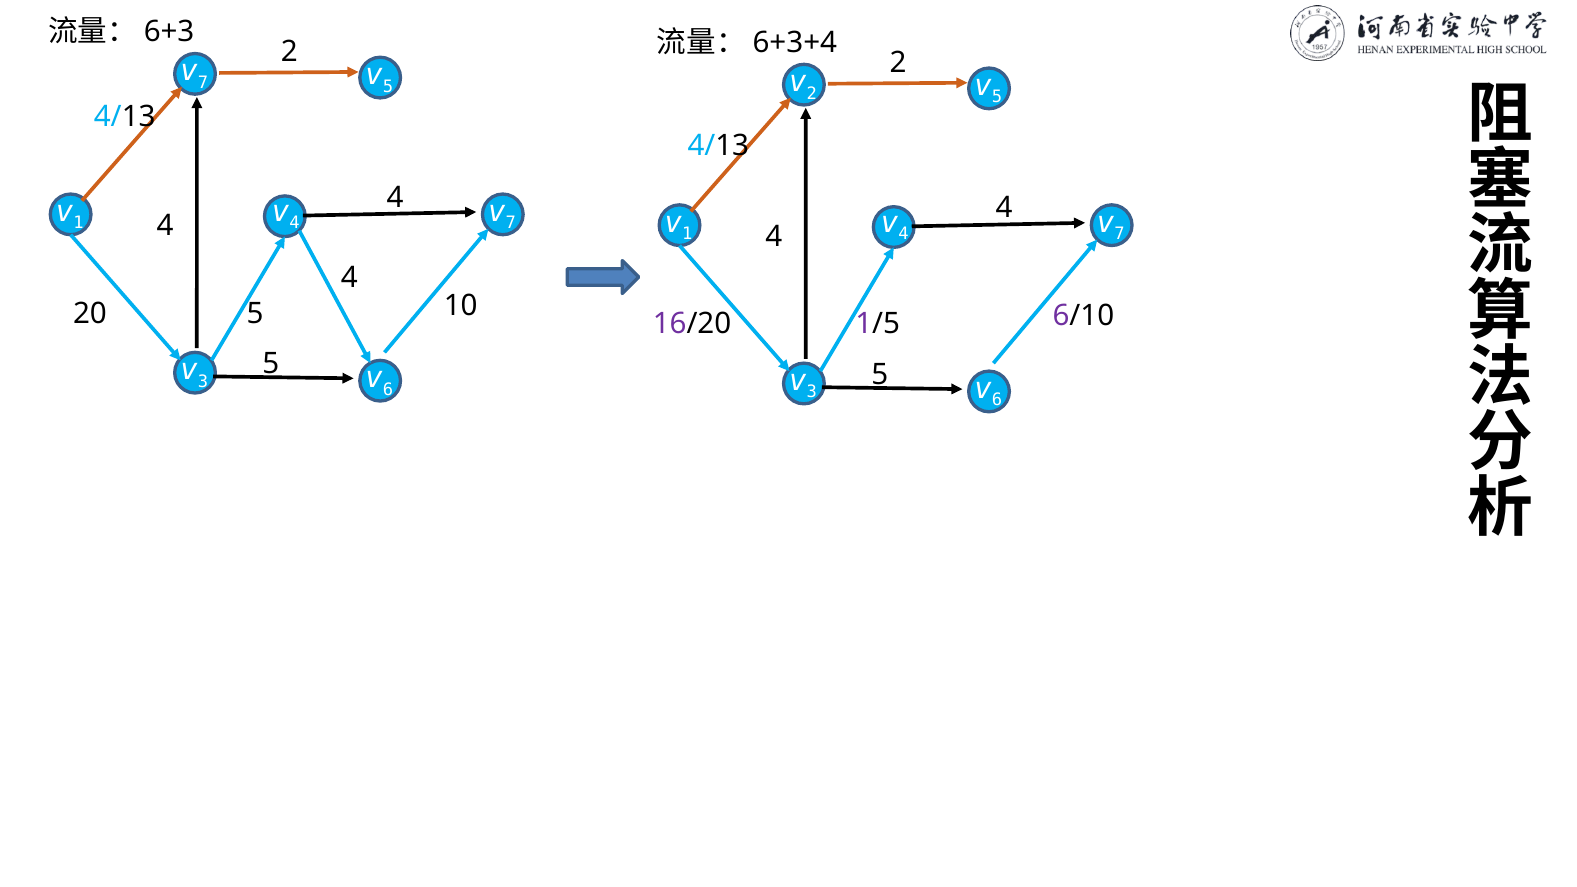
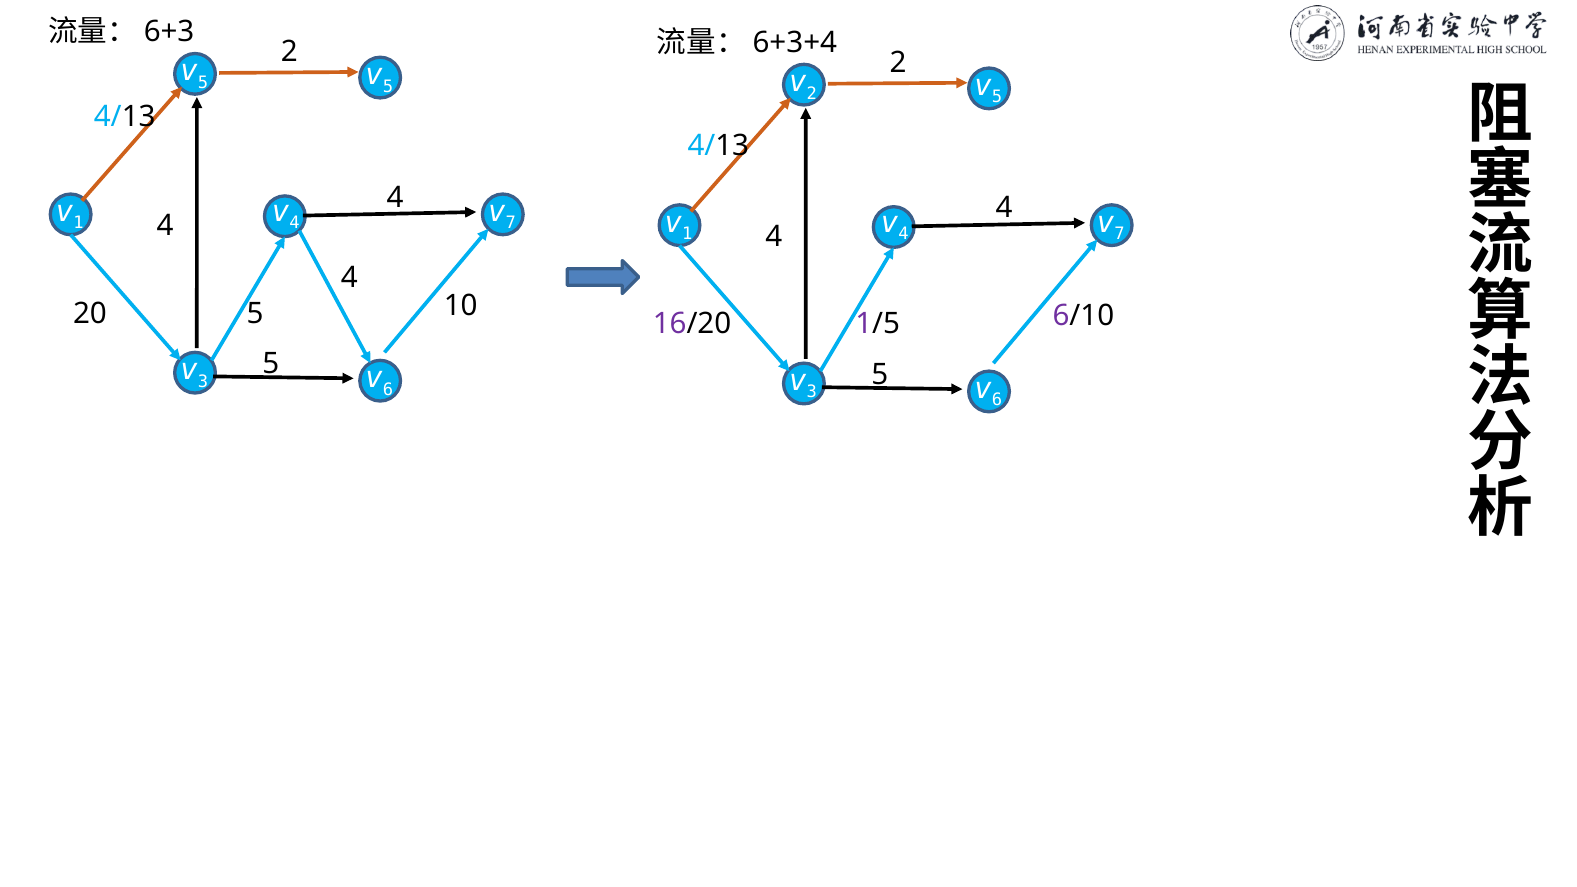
7: 7 -> 5 (203, 83)
